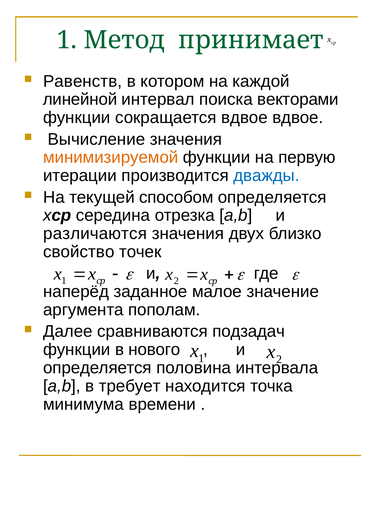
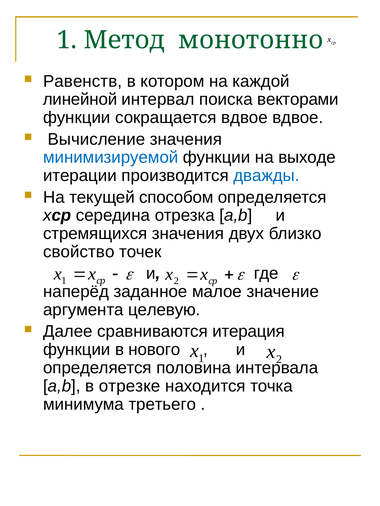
принимает: принимает -> монотонно (251, 40)
минимизируемой colour: orange -> blue (111, 158)
первую: первую -> выходе (307, 158)
различаются: различаются -> стремящихся (95, 234)
пополам: пополам -> целевую (164, 310)
подзадач: подзадач -> итерация (249, 332)
требует: требует -> отрезке (130, 387)
времени: времени -> третьего (162, 405)
